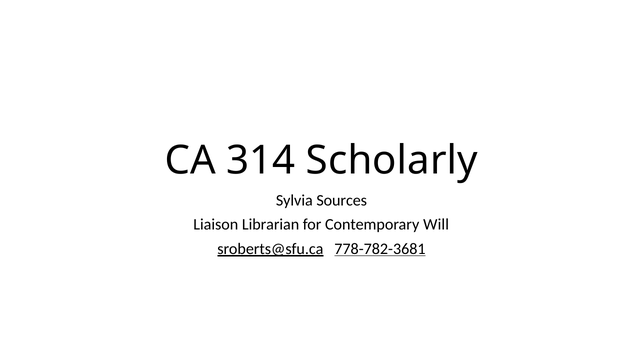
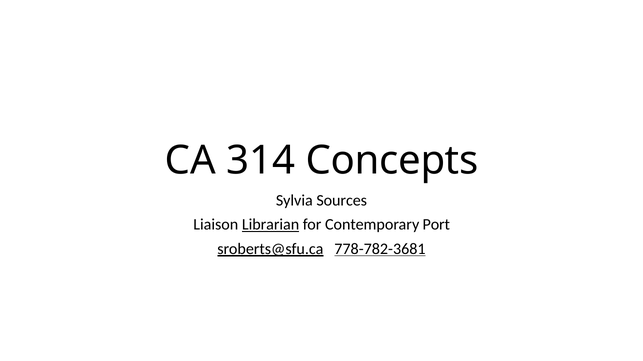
Scholarly: Scholarly -> Concepts (392, 161)
Librarian underline: none -> present (271, 225)
Will: Will -> Port (436, 225)
